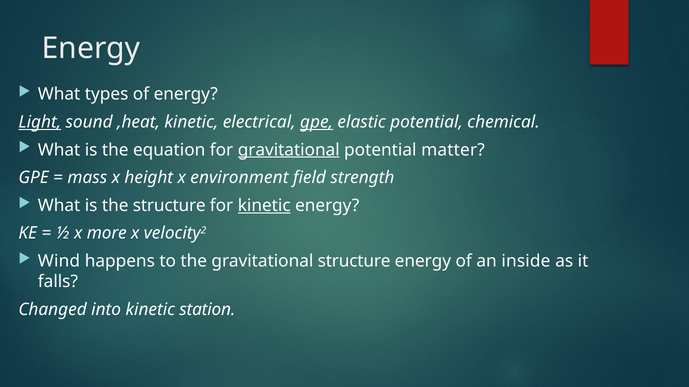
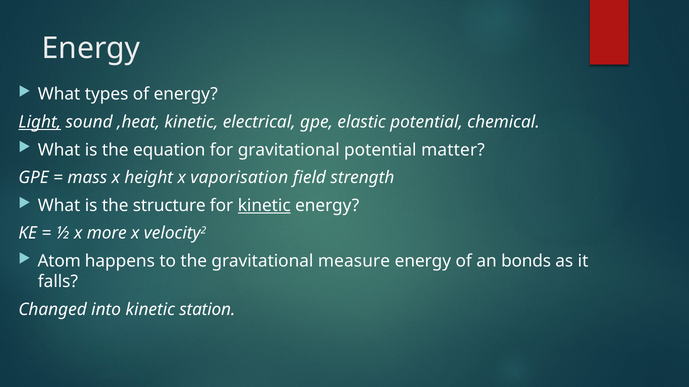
gpe underline: present -> none (317, 122)
gravitational underline: present -> none (289, 150)
environment: environment -> vaporisation (239, 178)
Wind: Wind -> Atom (59, 261)
gravitational structure: structure -> measure (354, 261)
inside: inside -> bonds (526, 261)
